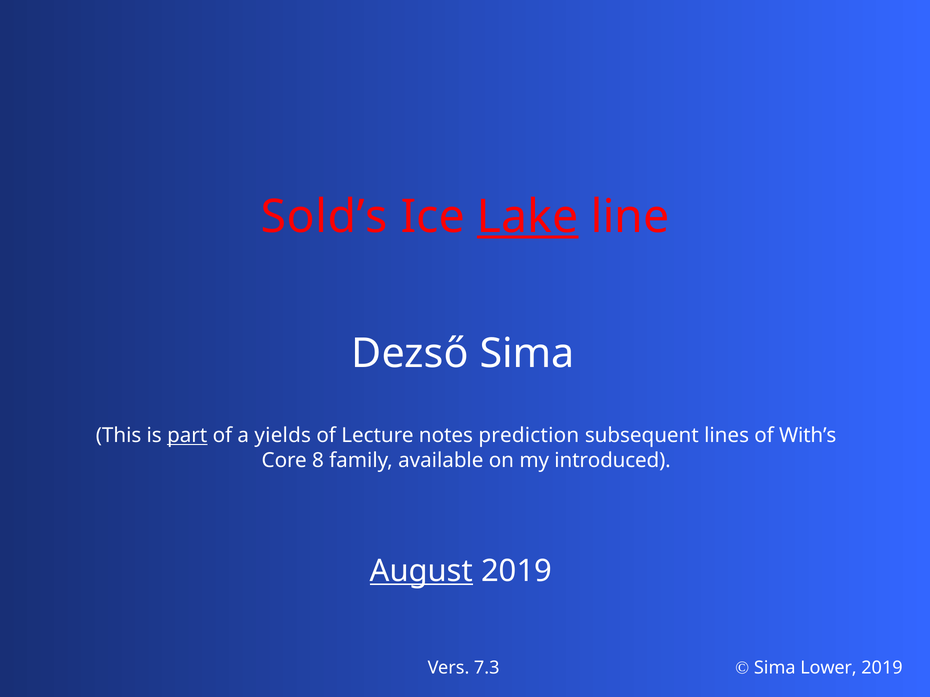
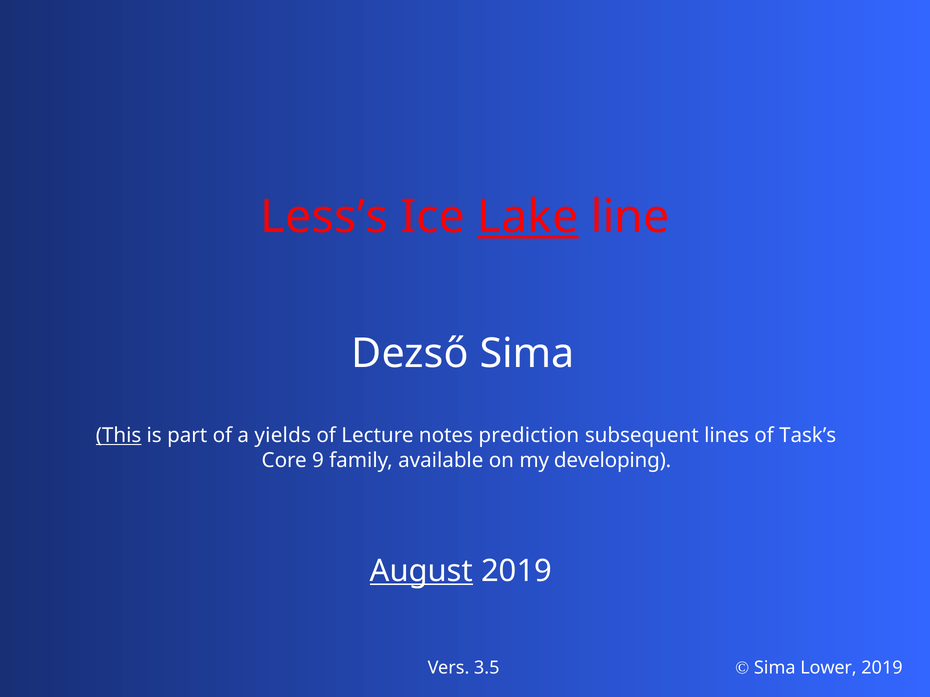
Sold’s: Sold’s -> Less’s (324, 217)
This underline: none -> present (119, 436)
part underline: present -> none (187, 436)
With’s: With’s -> Task’s (808, 436)
8: 8 -> 9 (318, 461)
introduced: introduced -> developing (613, 461)
7.3: 7.3 -> 3.5 (487, 668)
